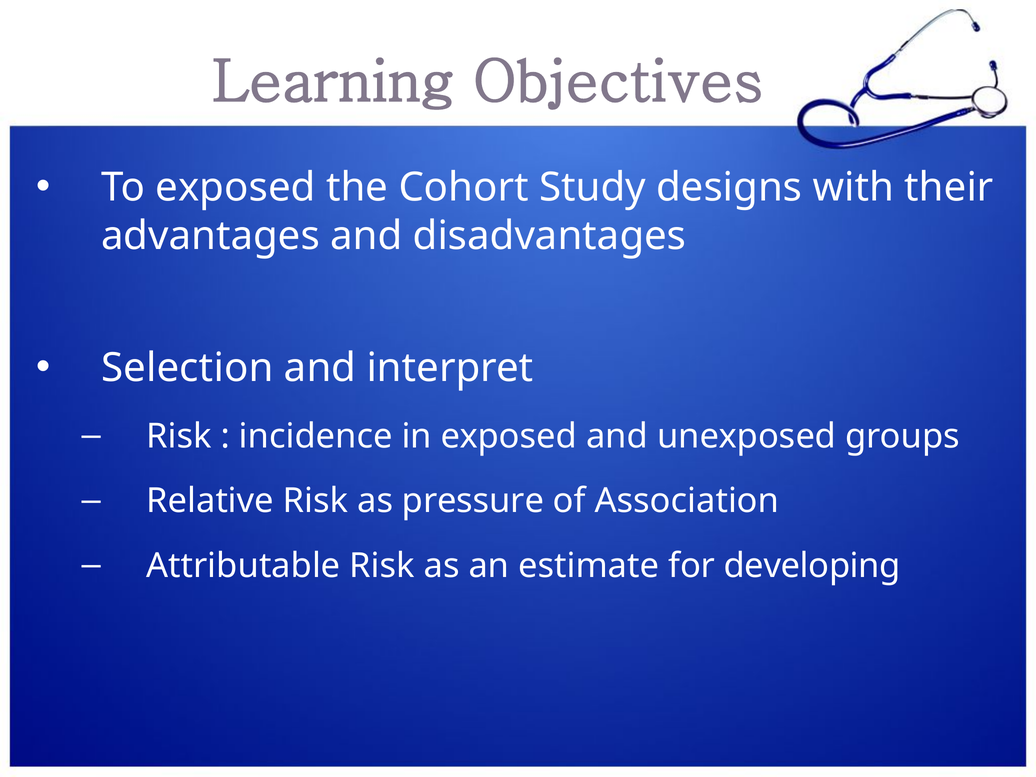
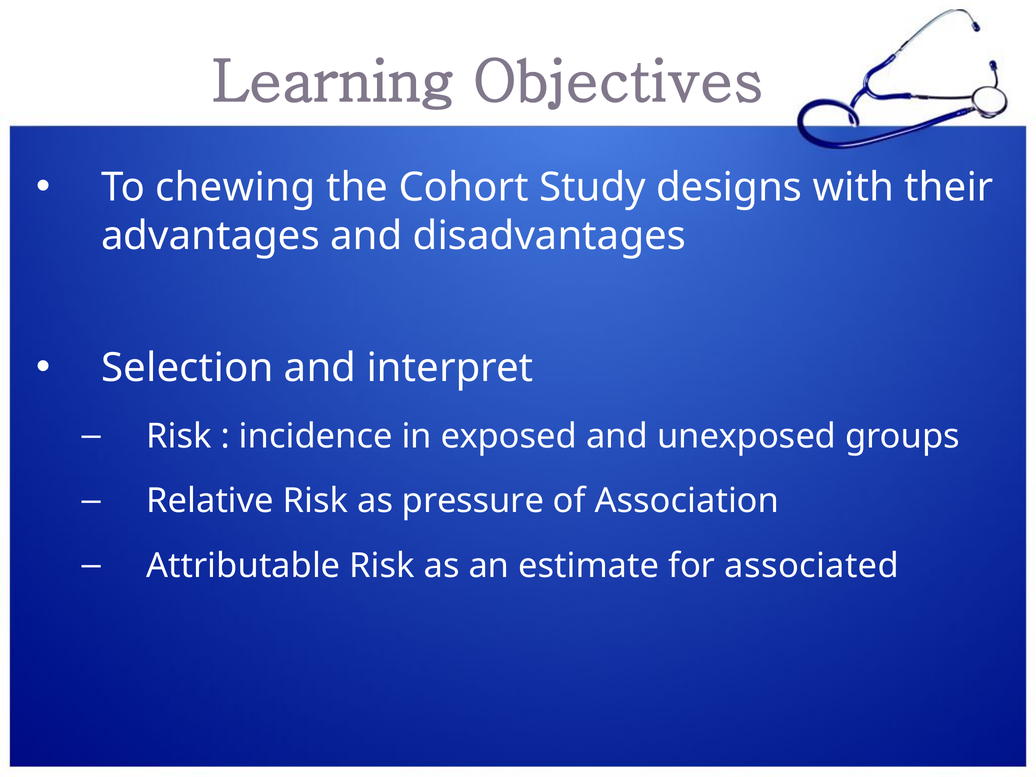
To exposed: exposed -> chewing (235, 188)
developing: developing -> associated (812, 566)
